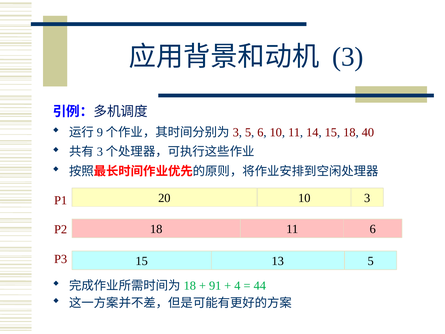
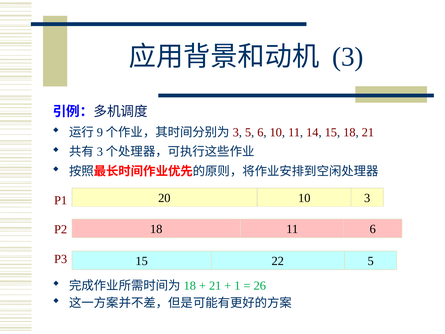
18 40: 40 -> 21 (368, 132)
13: 13 -> 22 (278, 261)
91: 91 -> 21 (215, 286)
4: 4 -> 1 (237, 286)
44: 44 -> 26 (260, 286)
